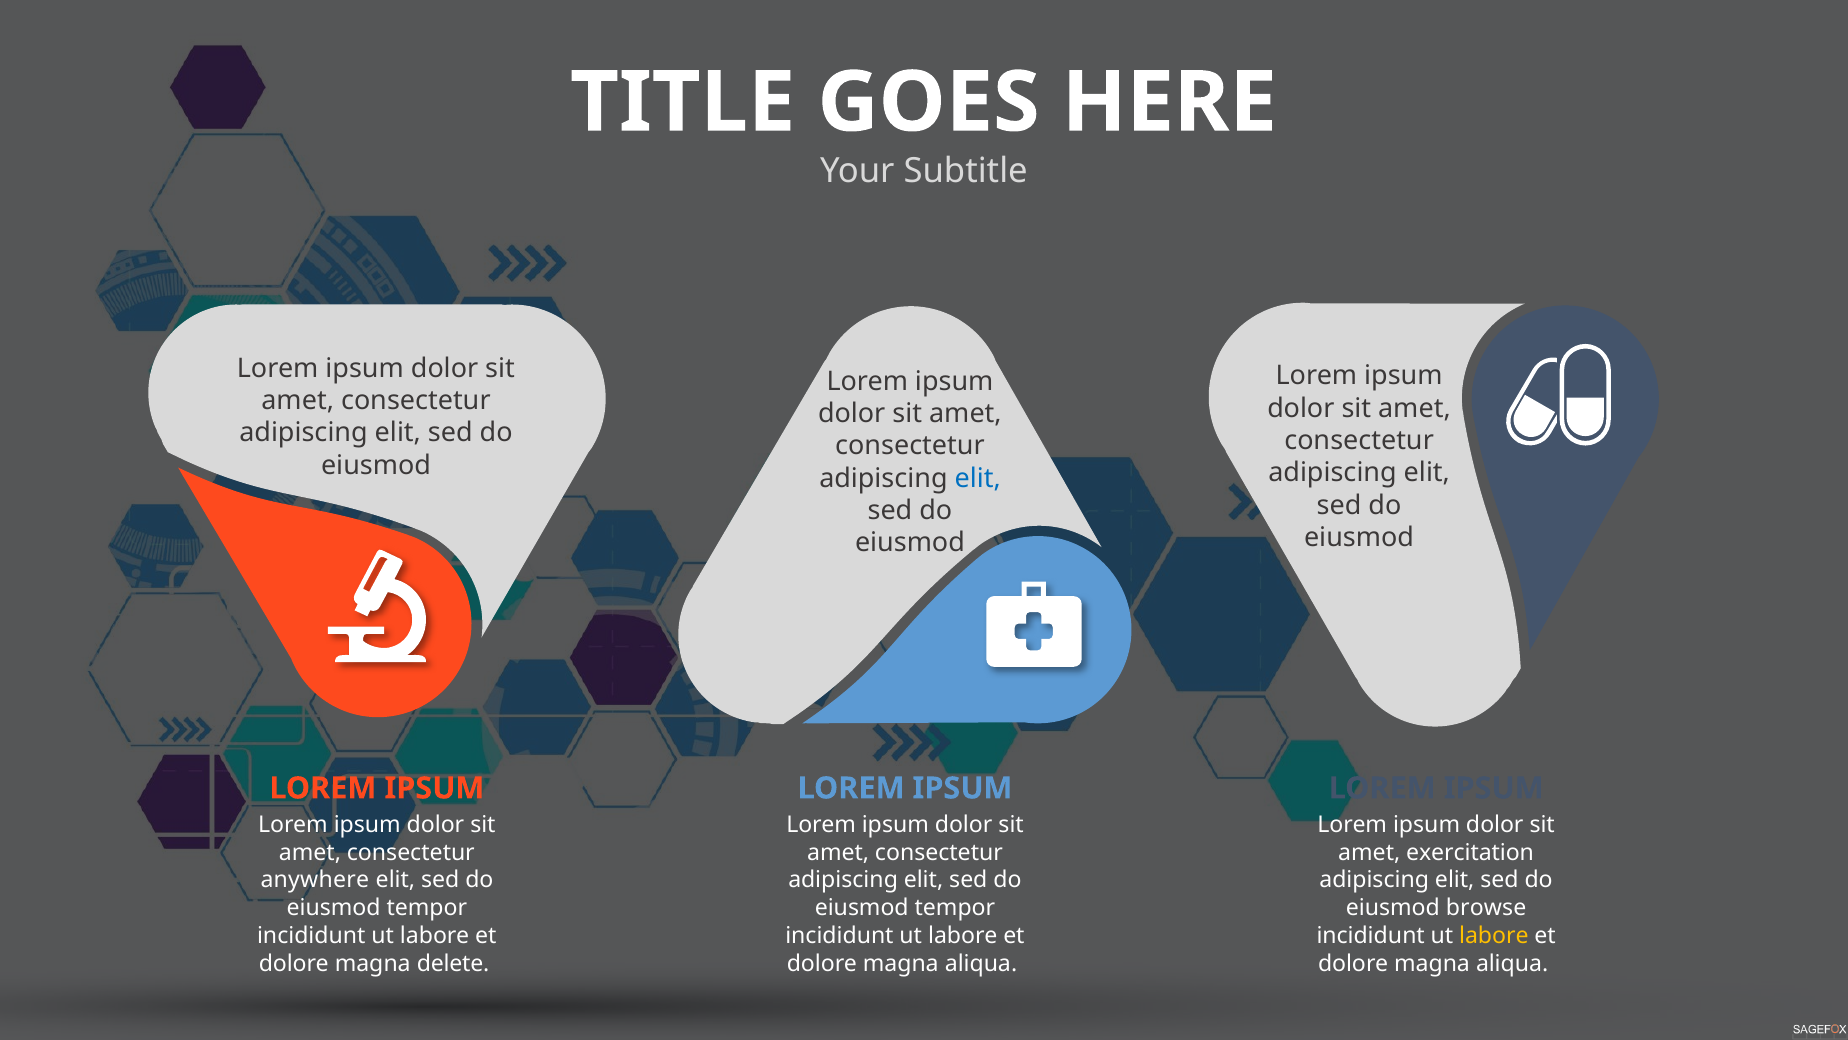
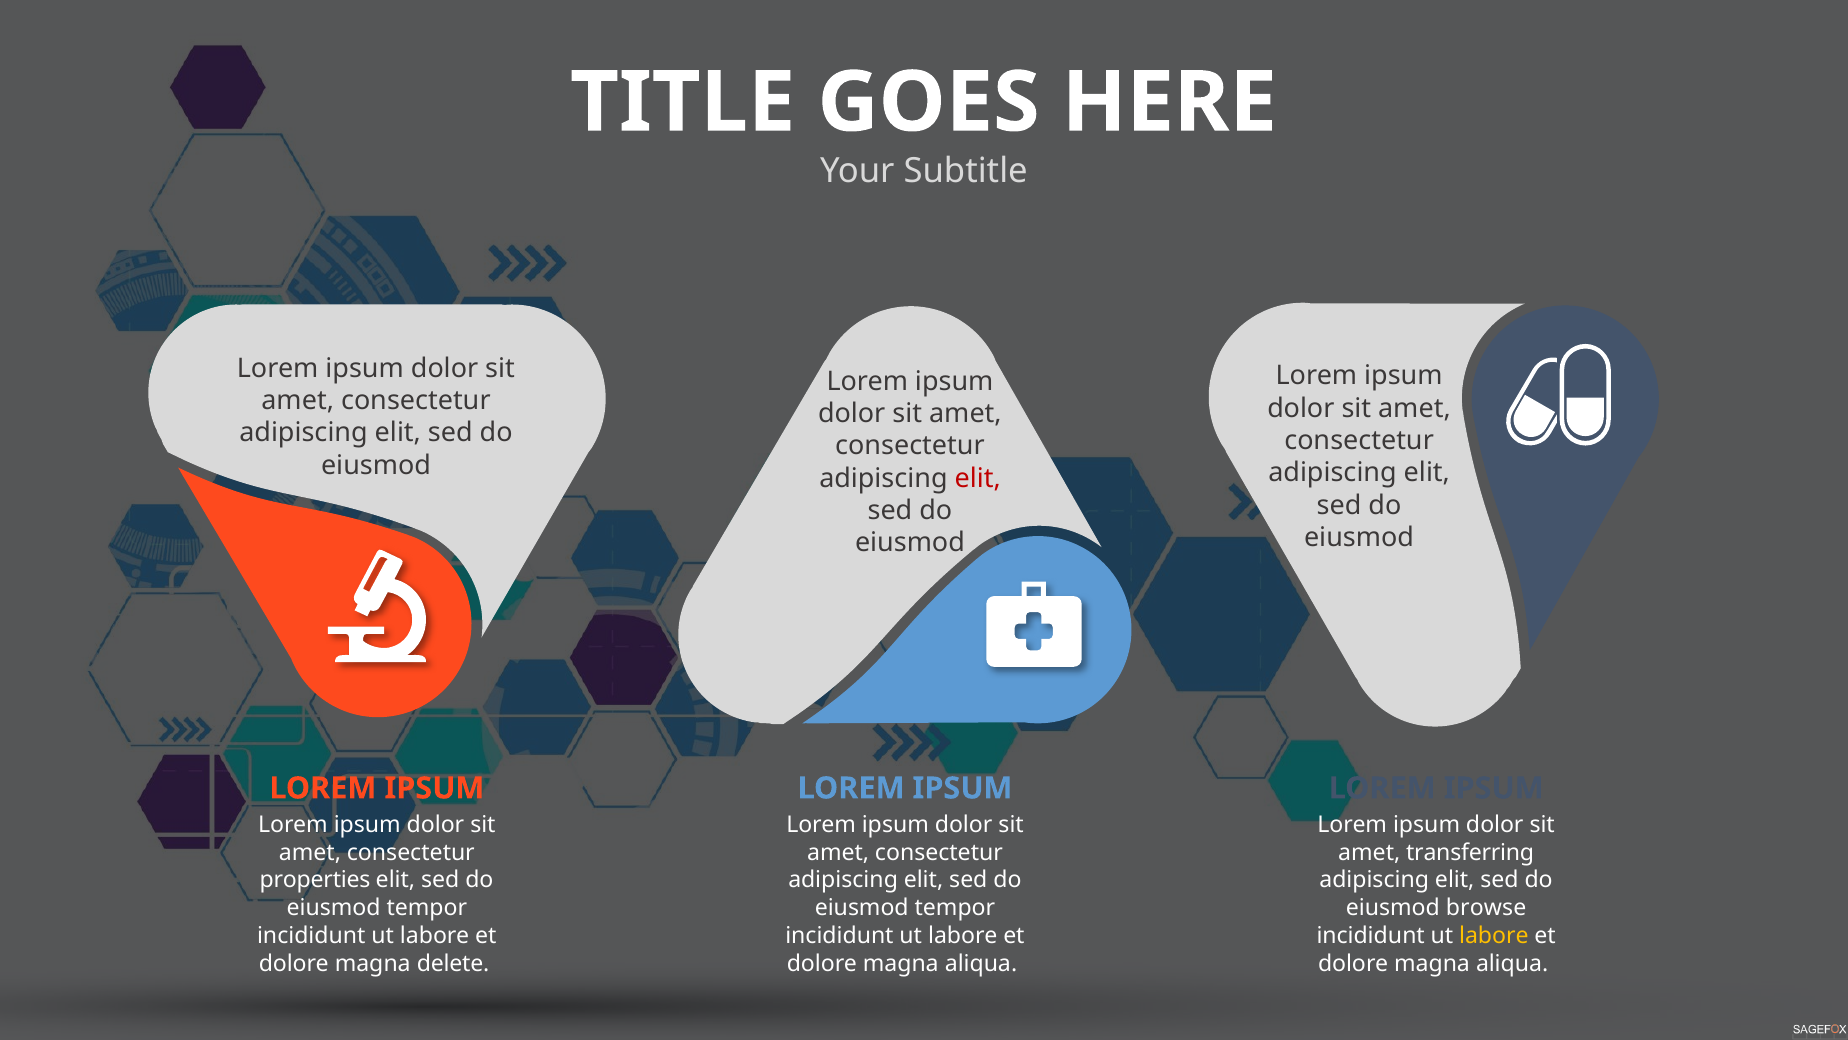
elit colour: blue -> red (978, 478)
exercitation: exercitation -> transferring (1470, 852)
anywhere: anywhere -> properties (315, 880)
